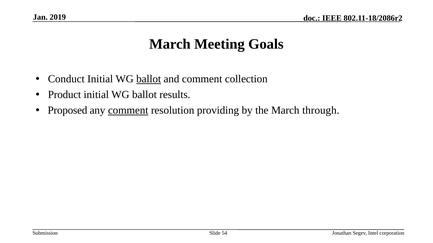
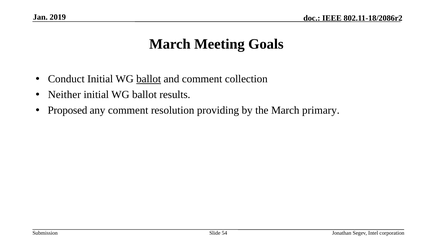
Product: Product -> Neither (64, 95)
comment underline: present -> none (128, 111)
through: through -> primary (321, 111)
